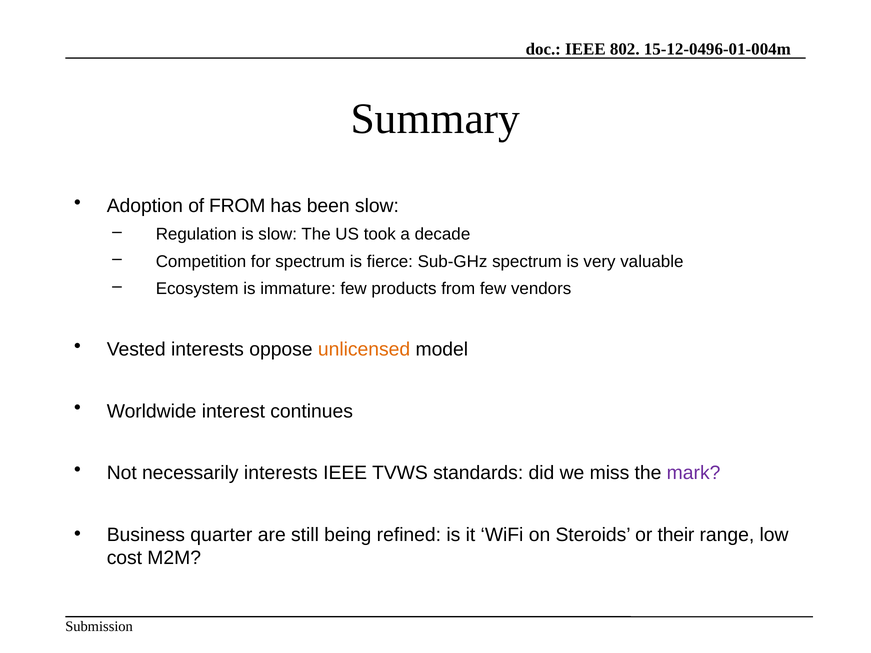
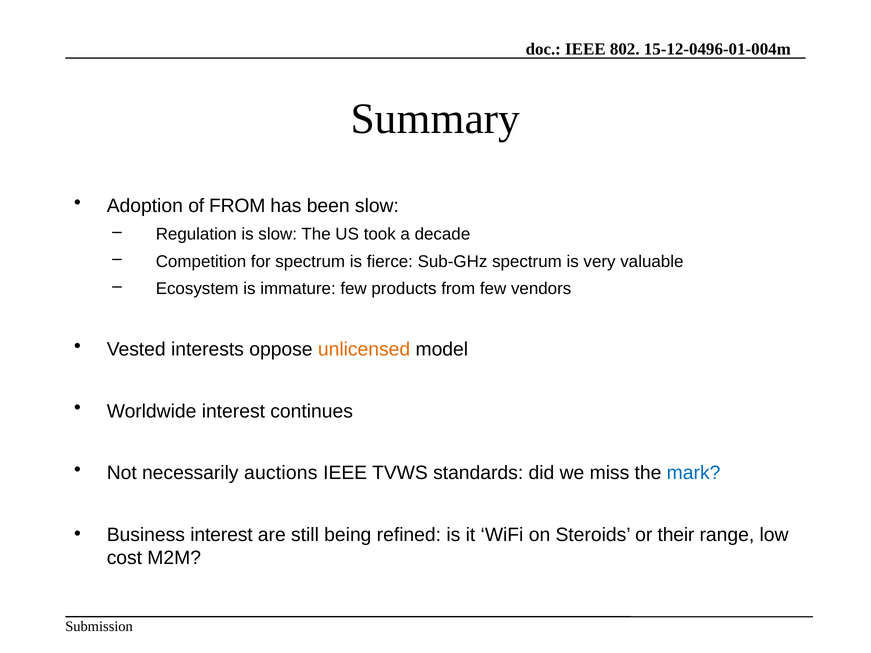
necessarily interests: interests -> auctions (281, 473)
mark colour: purple -> blue (694, 473)
Business quarter: quarter -> interest (221, 535)
